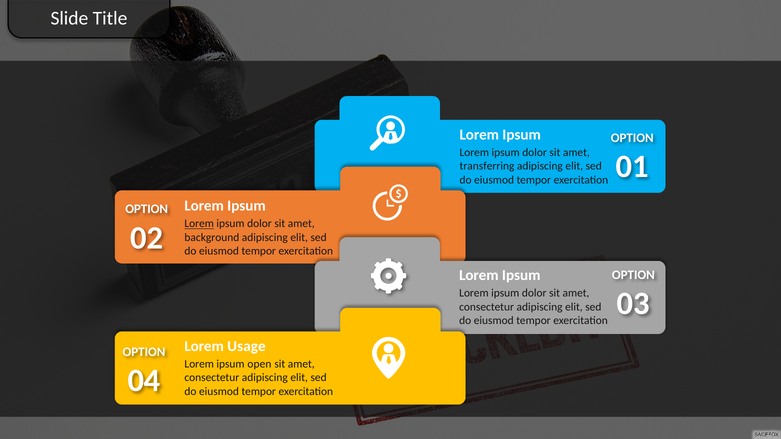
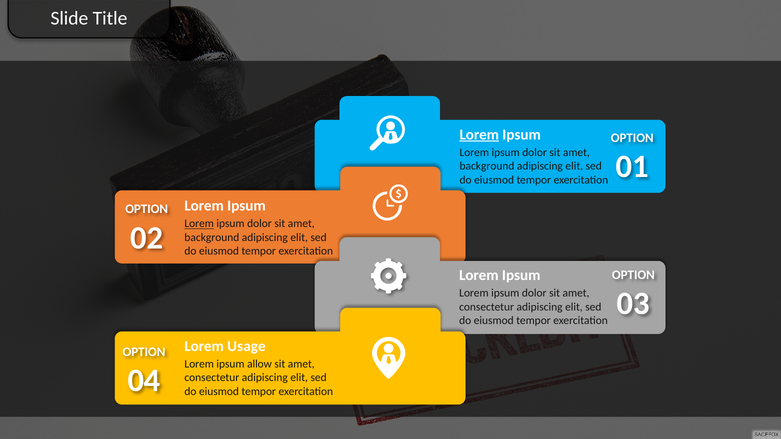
Lorem underline: none -> present (479, 135)
transferring: transferring -> background (487, 166)
open: open -> allow (260, 364)
